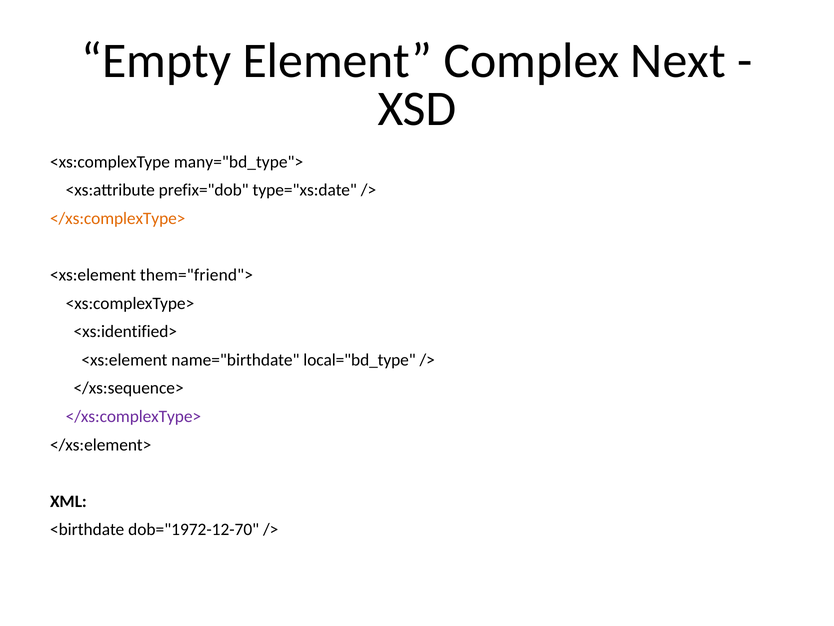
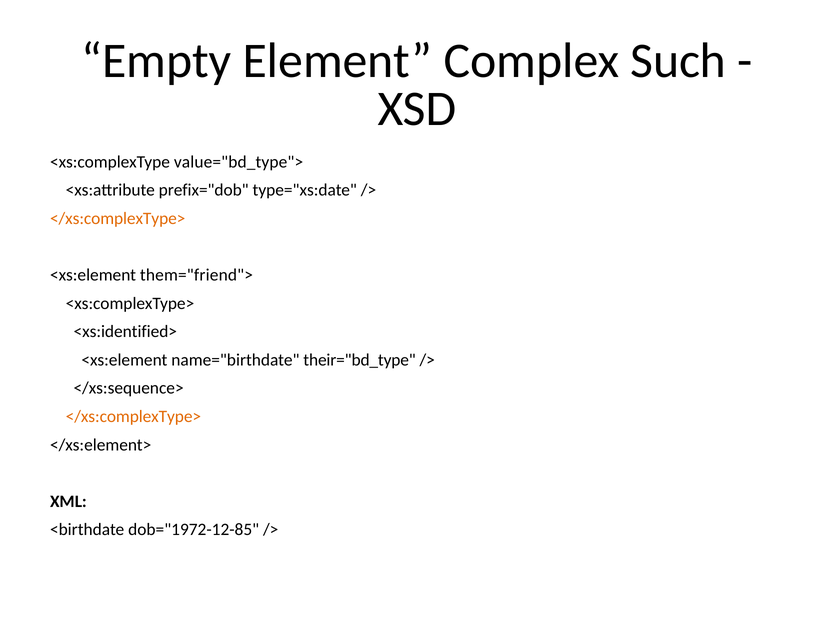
Next: Next -> Such (678, 61)
many="bd_type">: many="bd_type"> -> value="bd_type"> (239, 162)
local="bd_type: local="bd_type -> their="bd_type (360, 360)
</xs:complexType> colour: purple -> orange (133, 416)
dob="1972-12-70: dob="1972-12-70 -> dob="1972-12-85 (194, 529)
